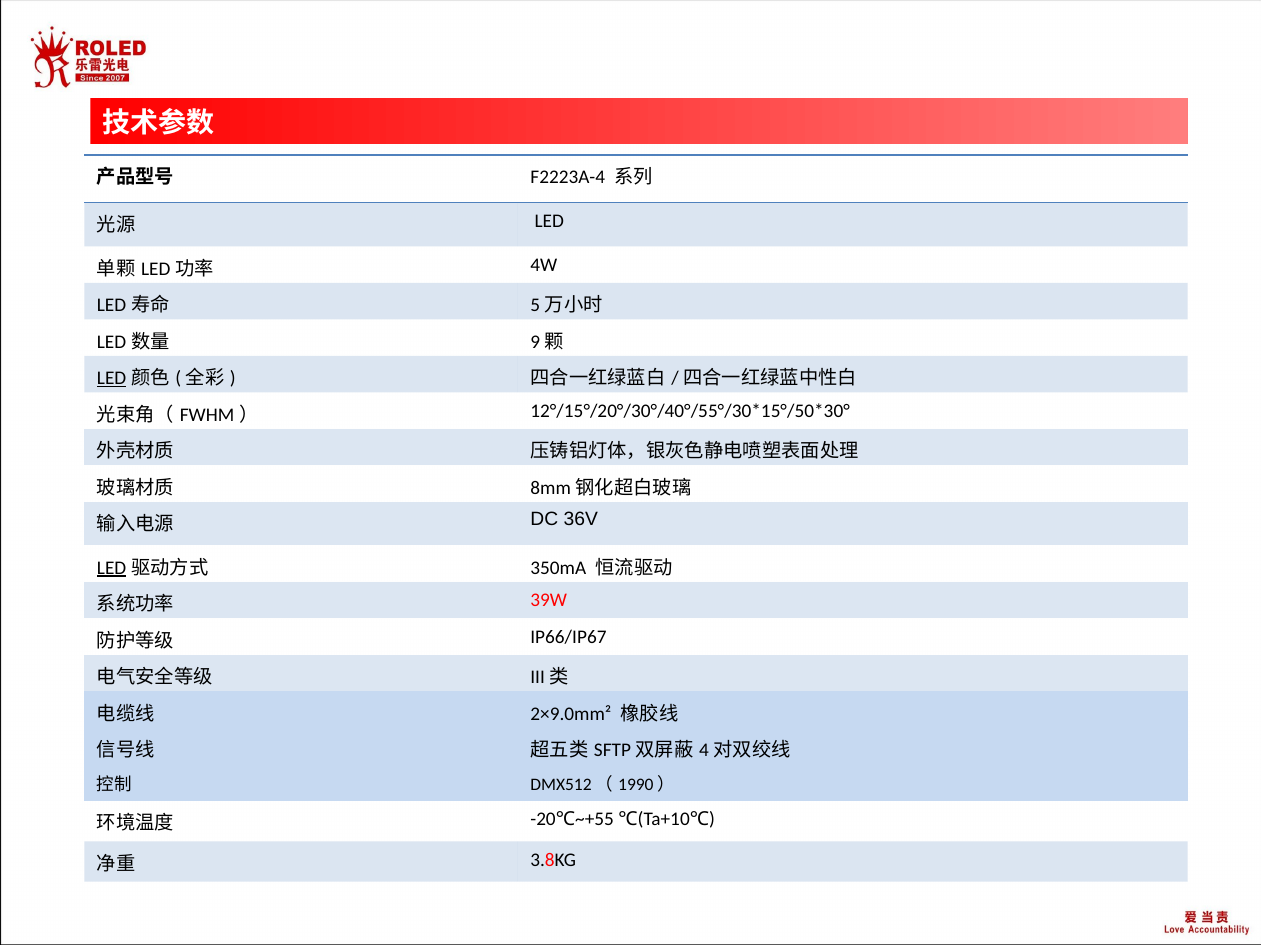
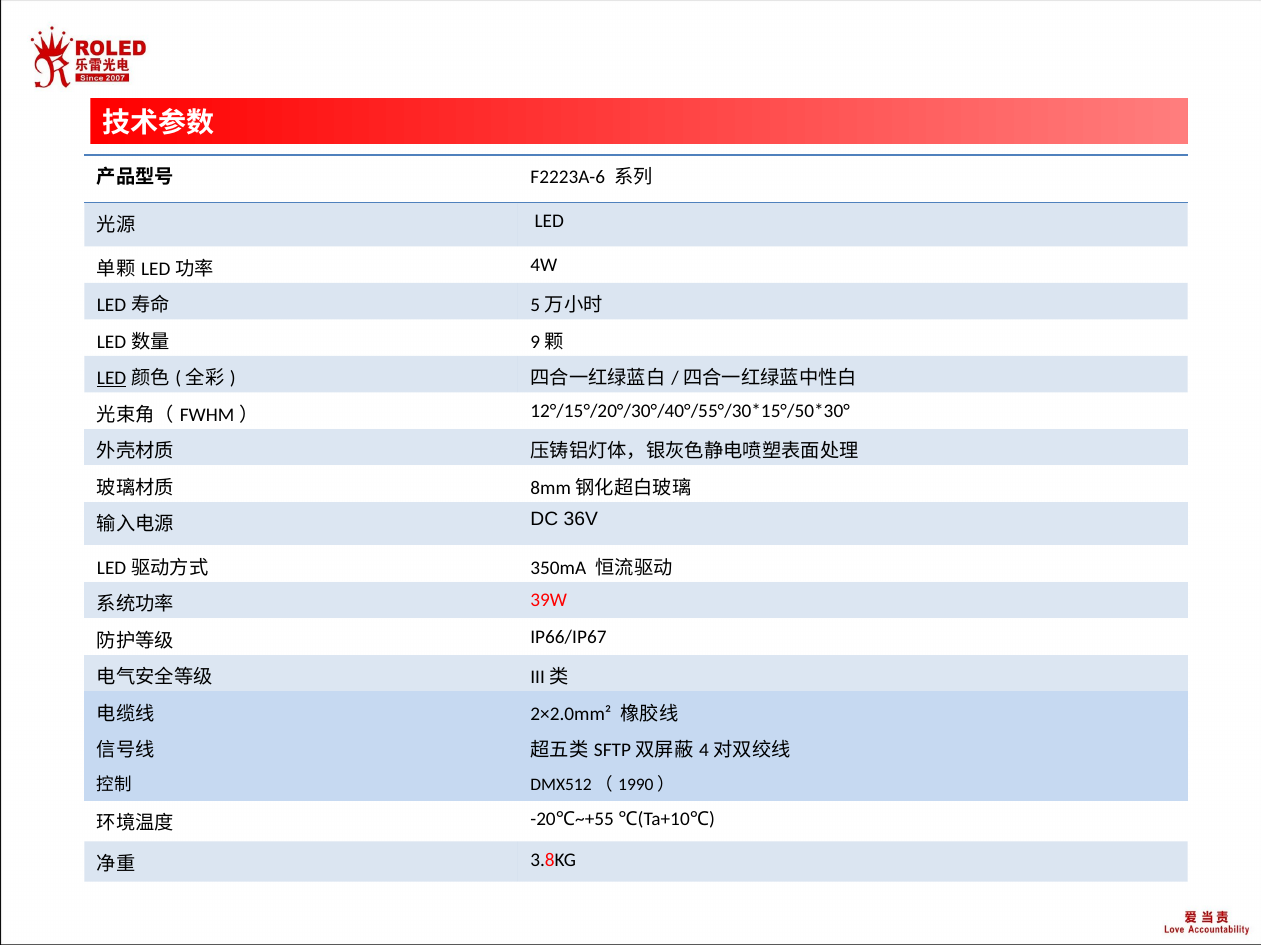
F2223A-4: F2223A-4 -> F2223A-6 (568, 178)
LED underline: present -> none (112, 568)
2×9.0mm²: 2×9.0mm² -> 2×2.0mm² (571, 714)
